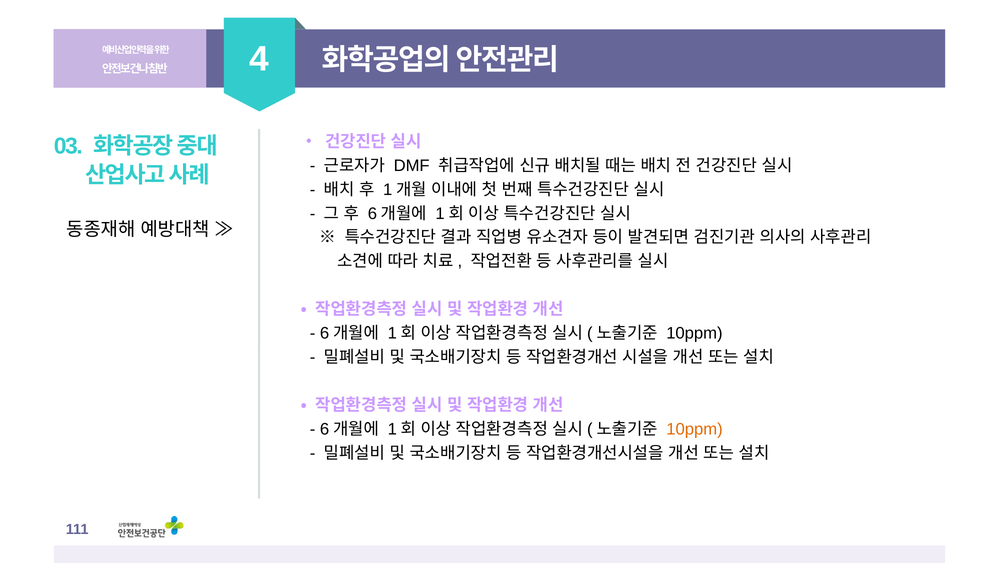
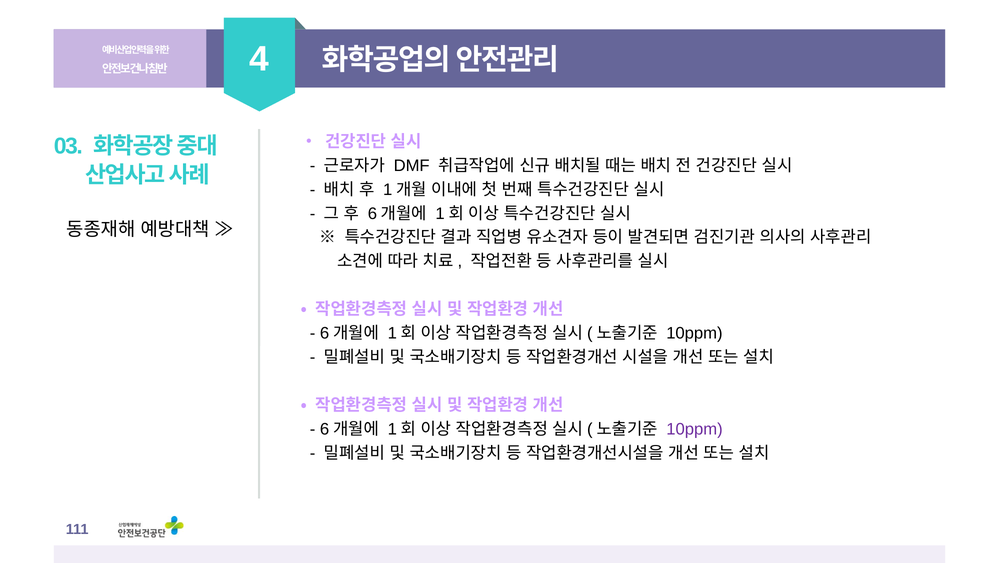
10ppm colour: orange -> purple (695, 430)
